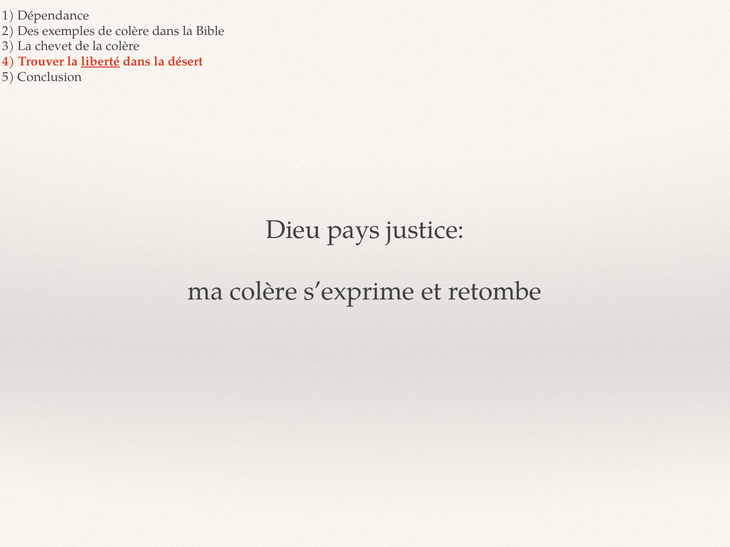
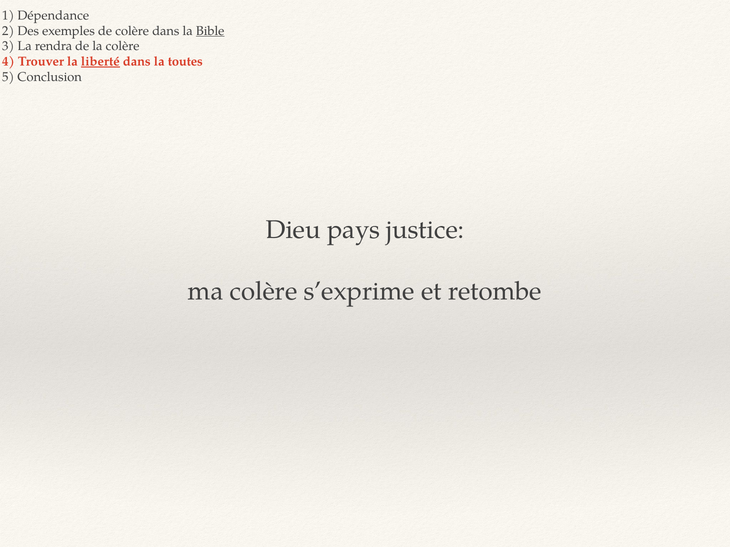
Bible underline: none -> present (210, 31)
chevet: chevet -> rendra (54, 46)
désert: désert -> toutes (185, 62)
